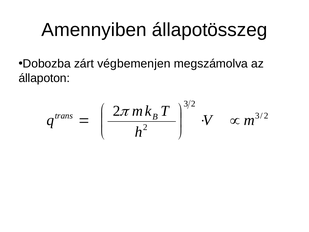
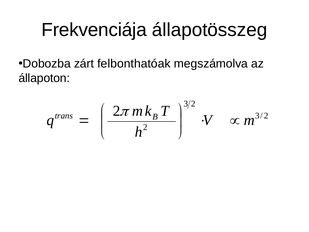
Amennyiben: Amennyiben -> Frekvenciája (94, 30)
végbemenjen: végbemenjen -> felbonthatóak (134, 64)
